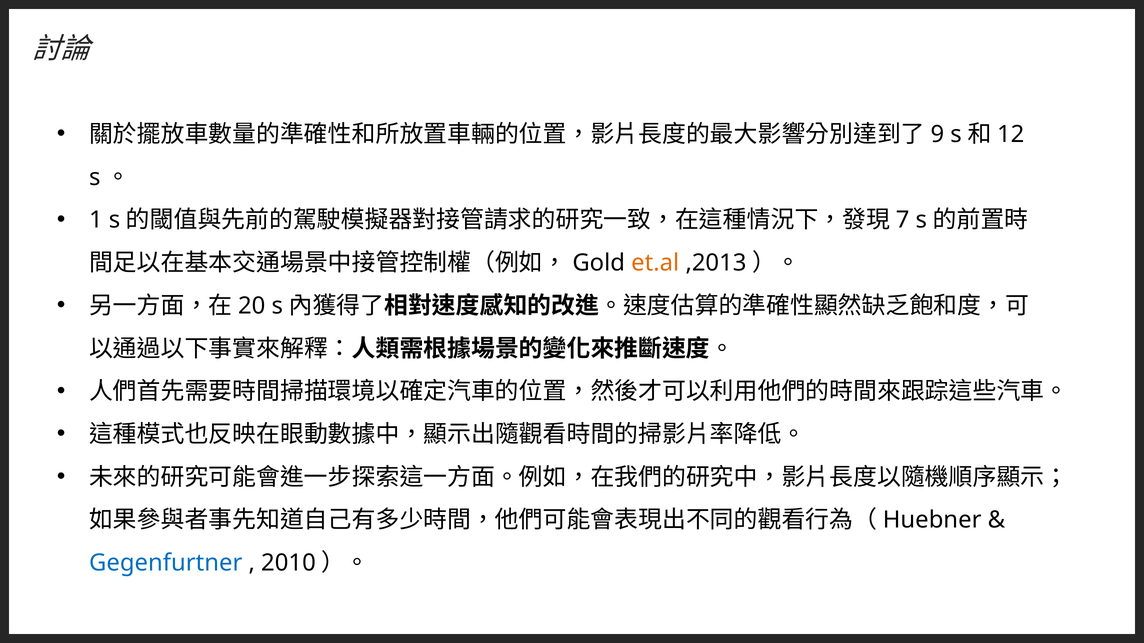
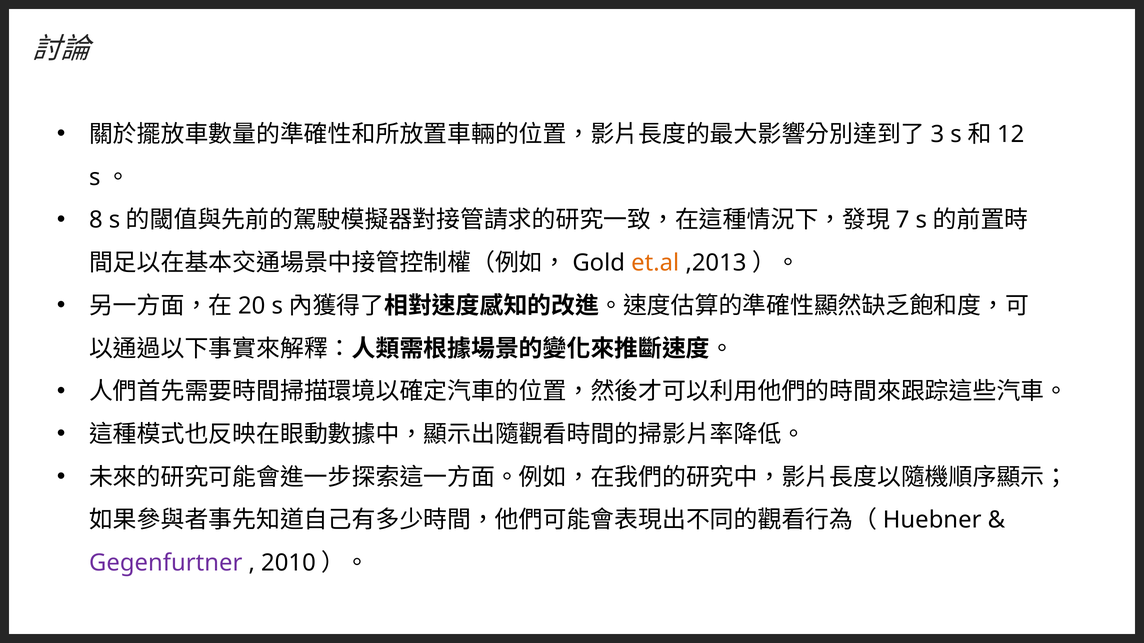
9: 9 -> 3 (937, 134)
1: 1 -> 8 (96, 220)
Gegenfurtner colour: blue -> purple (166, 563)
